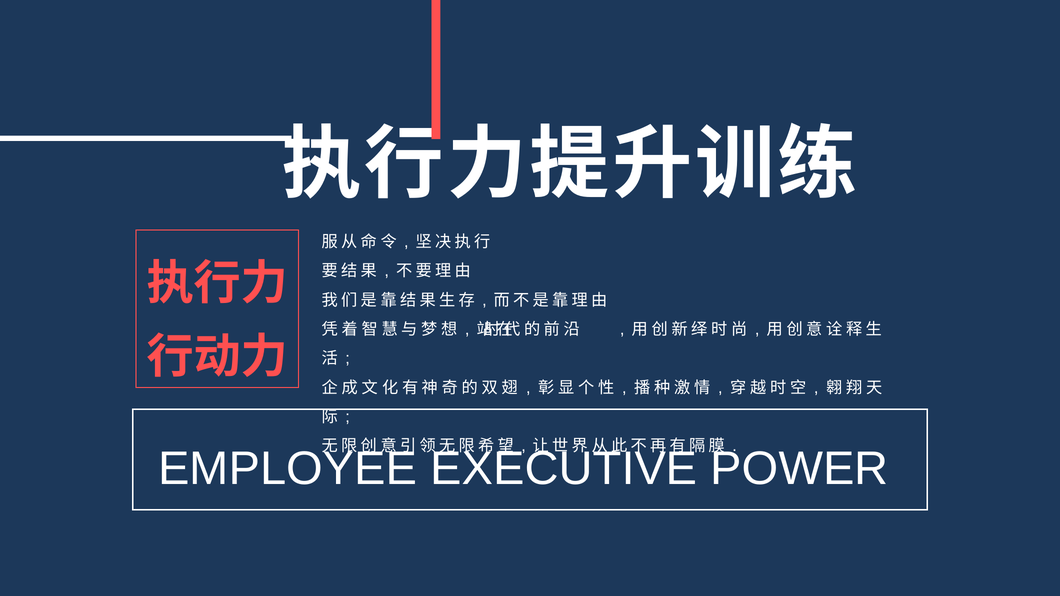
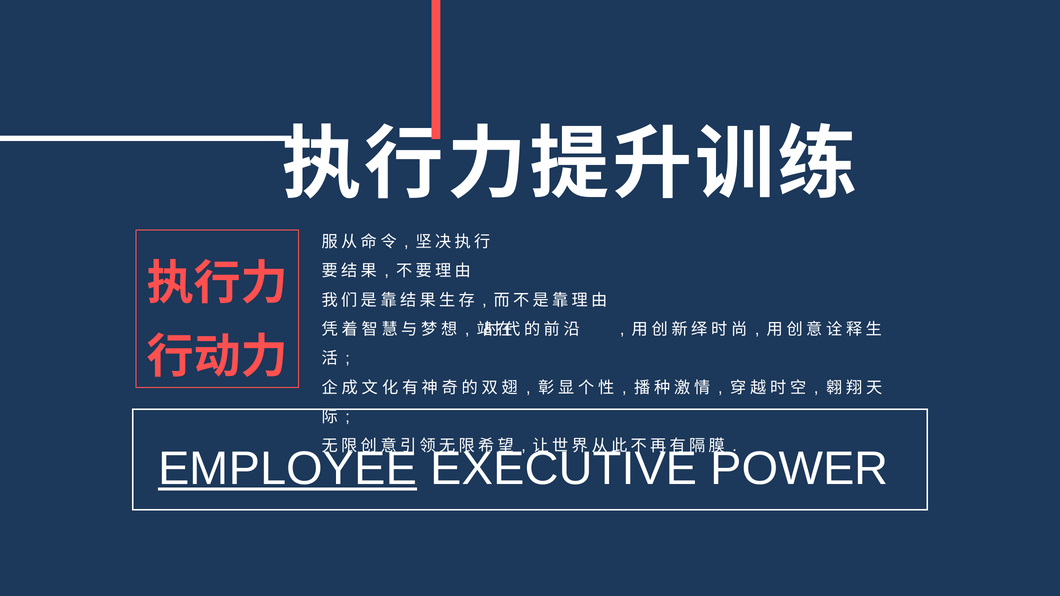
EMPLOYEE underline: none -> present (288, 469)
